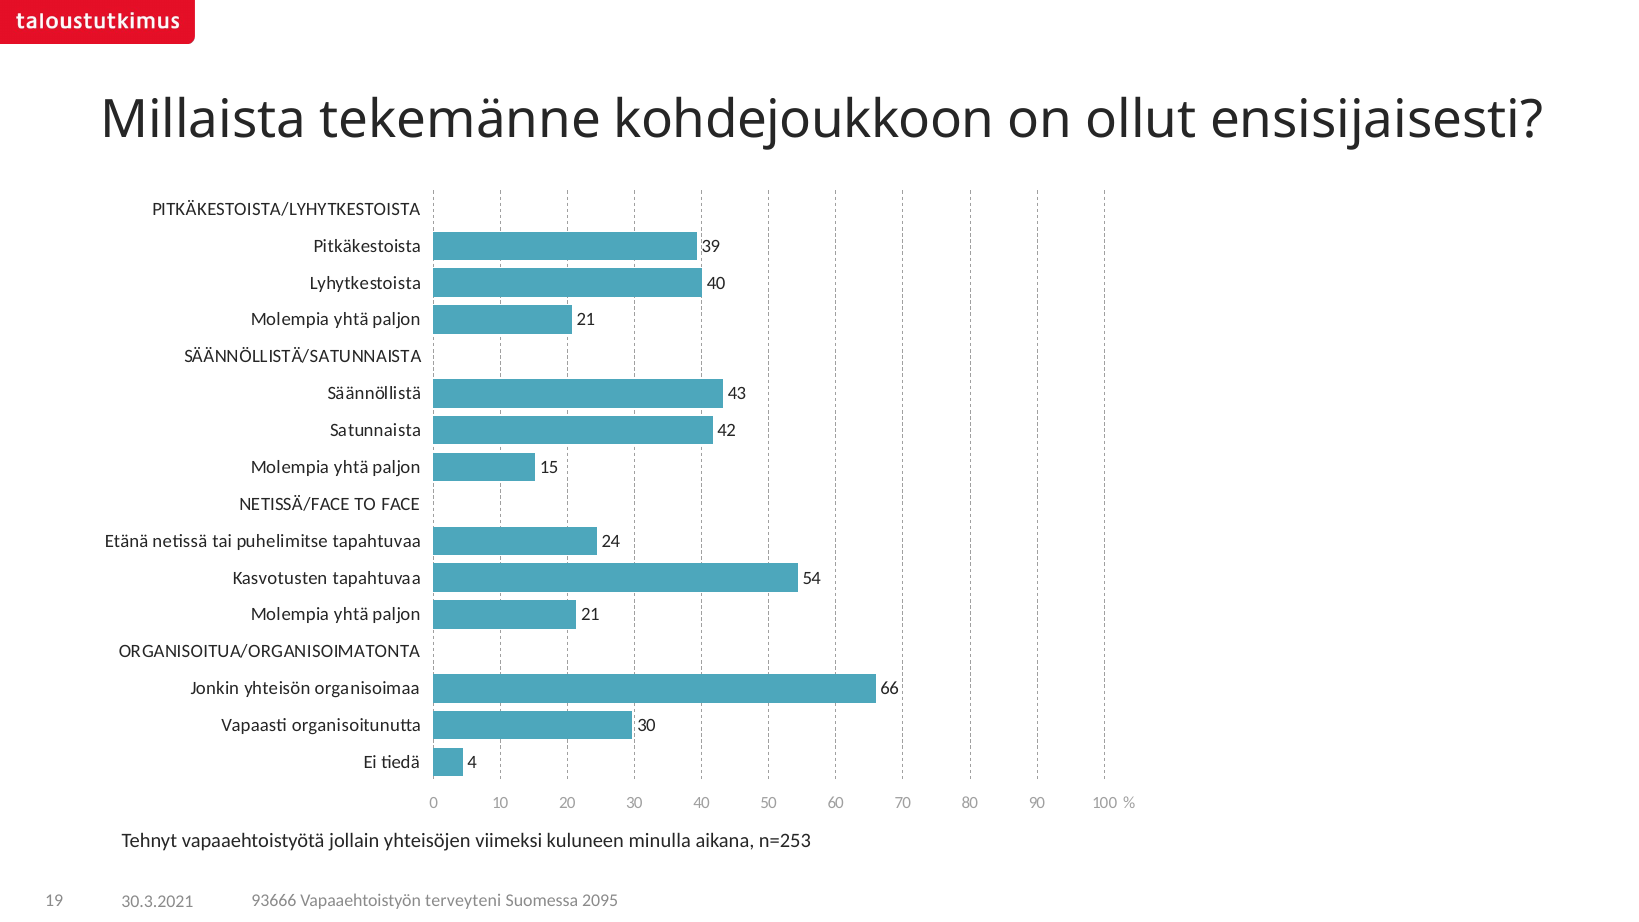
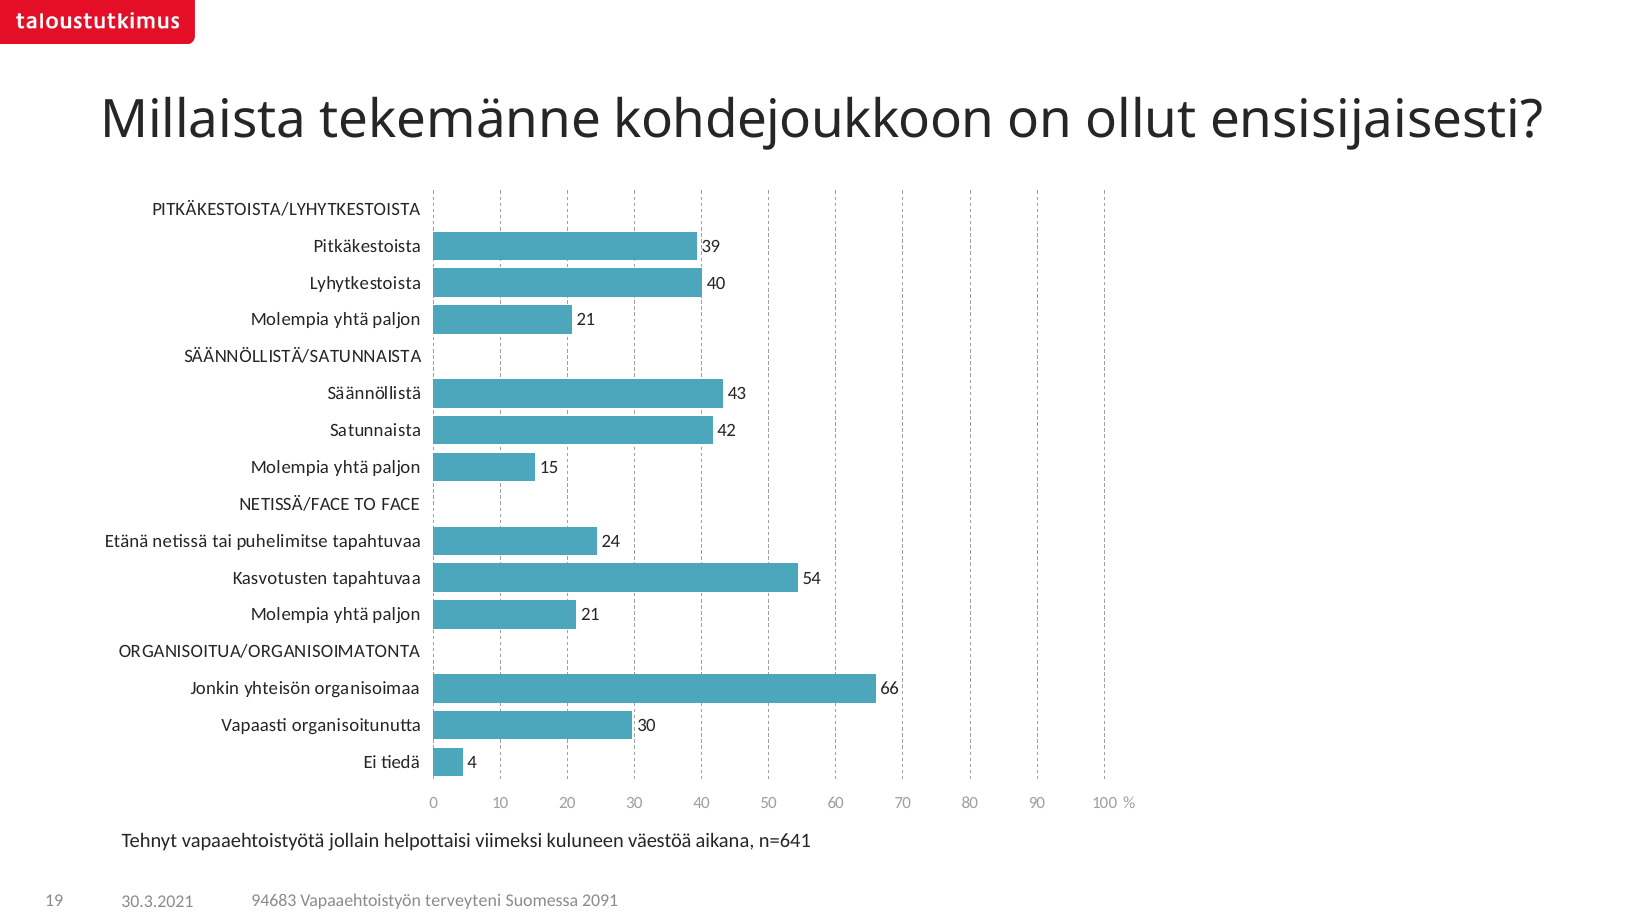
yhteisöjen: yhteisöjen -> helpottaisi (427, 840)
minulla: minulla -> väestöä (660, 840)
n=253: n=253 -> n=641 (785, 840)
93666: 93666 -> 94683 (274, 901)
2095: 2095 -> 2091 (600, 901)
